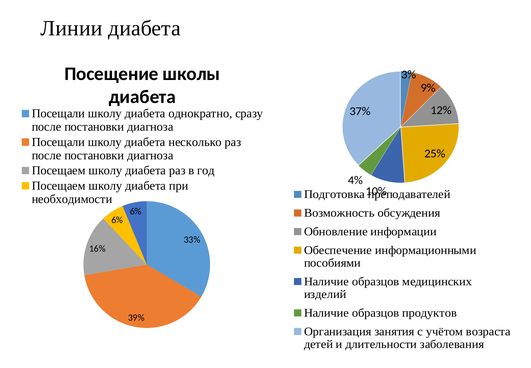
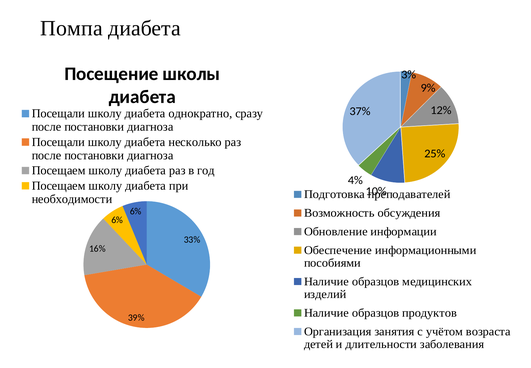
Линии: Линии -> Помпа (72, 28)
